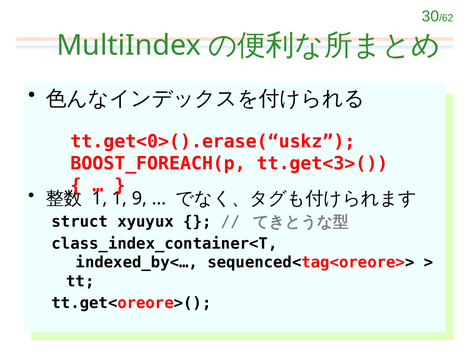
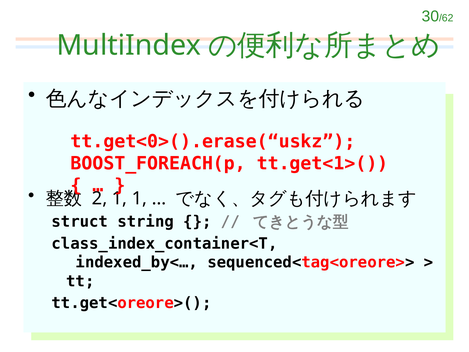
tt.get<3>(: tt.get<3>( -> tt.get<1>( (323, 163)
1: 1 -> 2 (100, 198)
1 9: 9 -> 1 (140, 198)
xyuyux: xyuyux -> string (146, 222)
